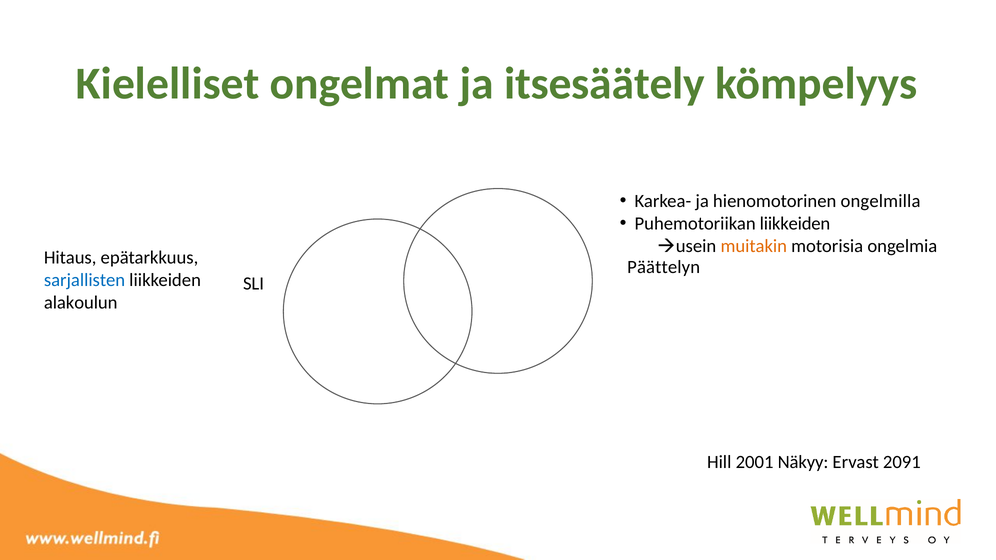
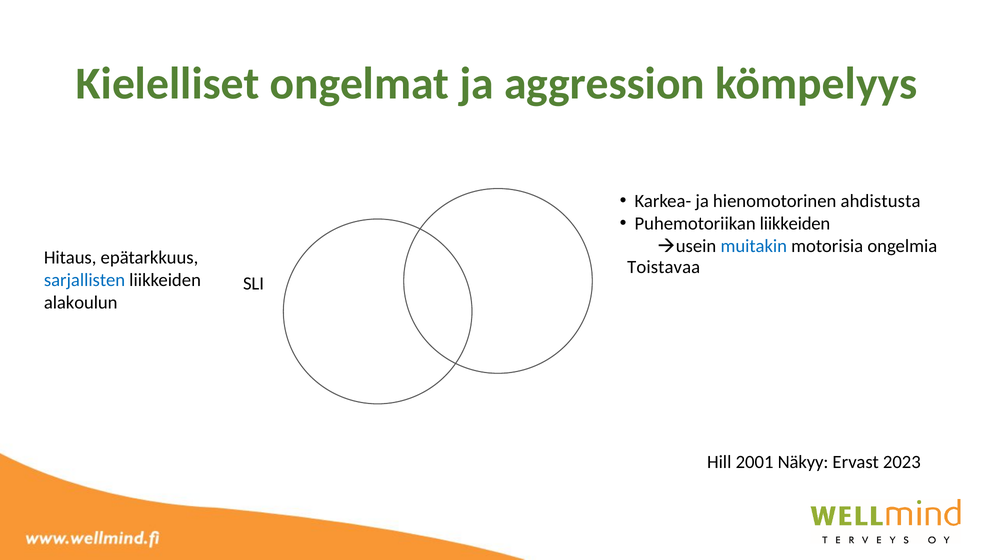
itsesäätely: itsesäätely -> aggression (604, 84)
ongelmilla: ongelmilla -> ahdistusta (881, 201)
muitakin colour: orange -> blue (754, 246)
Päättelyn: Päättelyn -> Toistavaa (664, 267)
2091: 2091 -> 2023 (902, 462)
